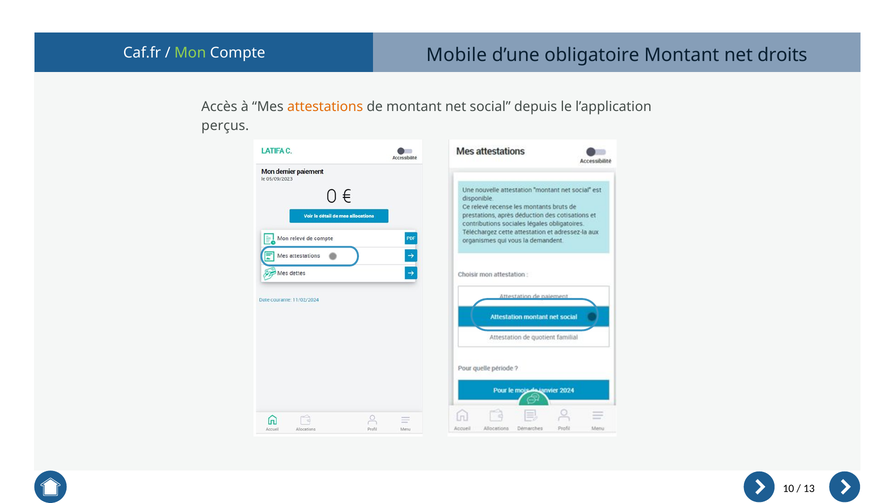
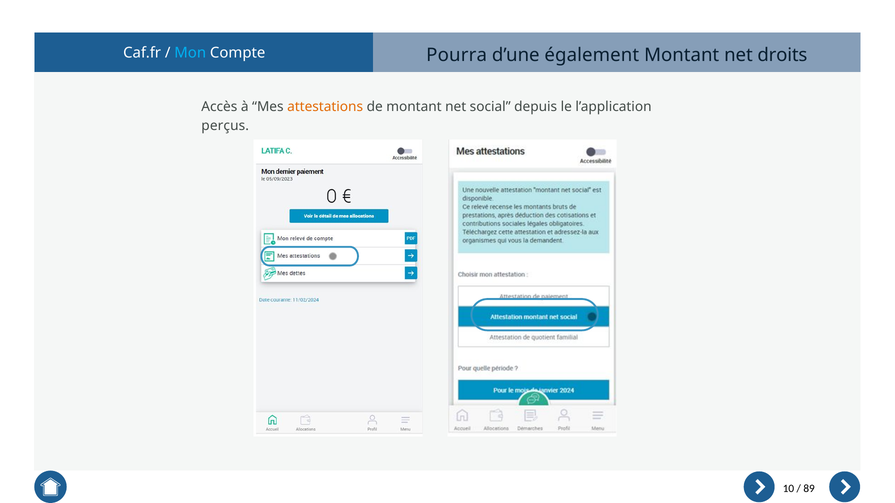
Mon colour: light green -> light blue (190, 53)
Mobile: Mobile -> Pourra (457, 55)
obligatoire: obligatoire -> également (592, 55)
13: 13 -> 89 (809, 489)
